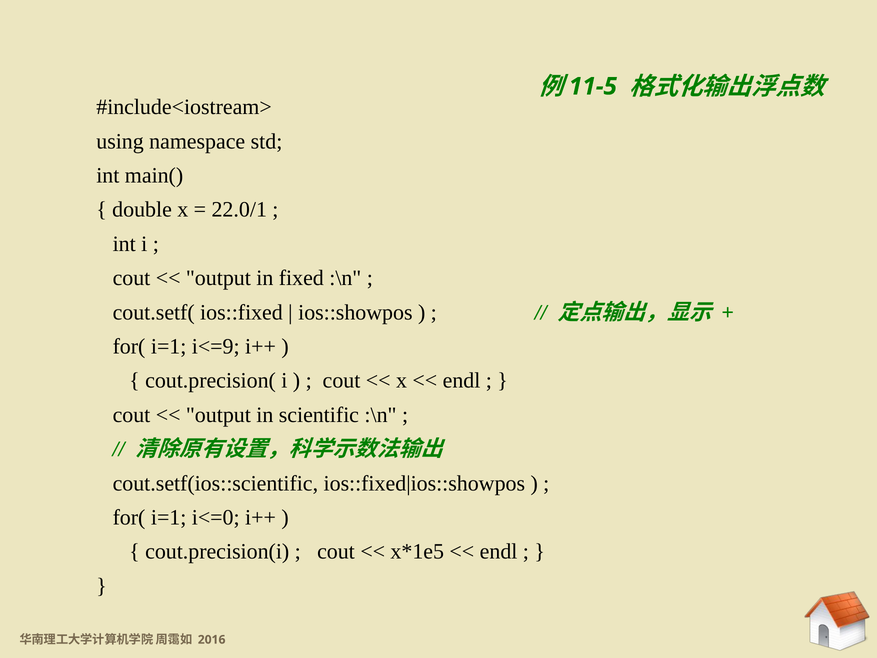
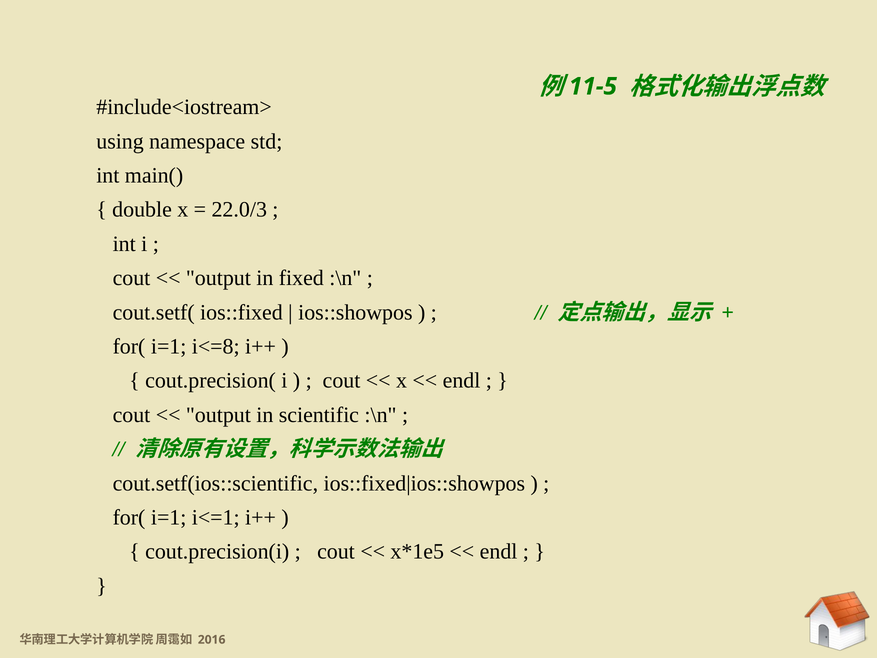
22.0/1: 22.0/1 -> 22.0/3 (239, 210)
i<=9: i<=9 -> i<=8 (216, 346)
i<=0: i<=0 -> i<=1 (216, 517)
